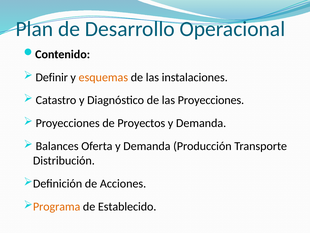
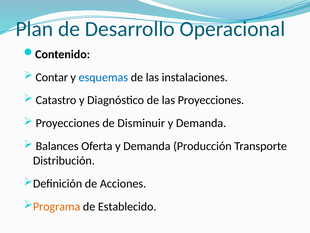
Definir: Definir -> Contar (52, 77)
esquemas colour: orange -> blue (103, 77)
Proyectos: Proyectos -> Disminuir (141, 123)
